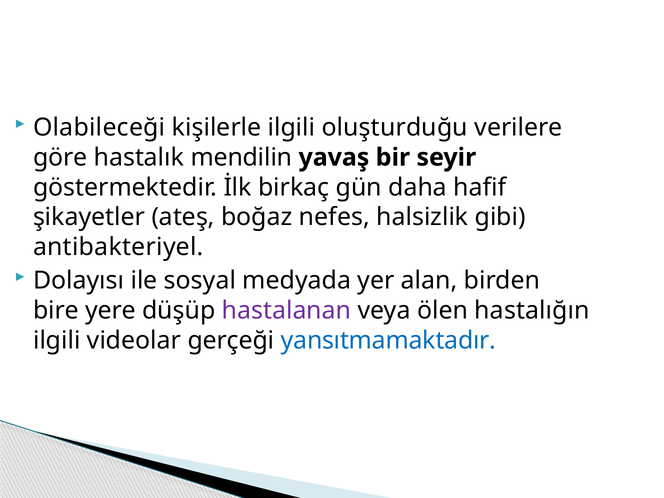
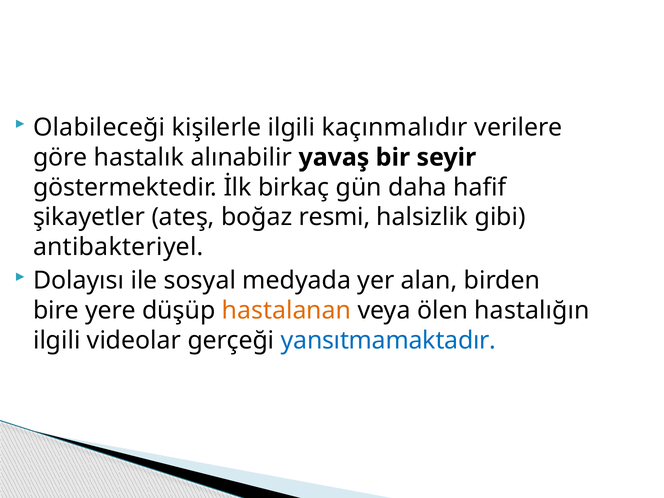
oluşturduğu: oluşturduğu -> kaçınmalıdır (395, 128)
mendilin: mendilin -> alınabilir (241, 157)
nefes: nefes -> resmi (334, 217)
hastalanan colour: purple -> orange (287, 311)
